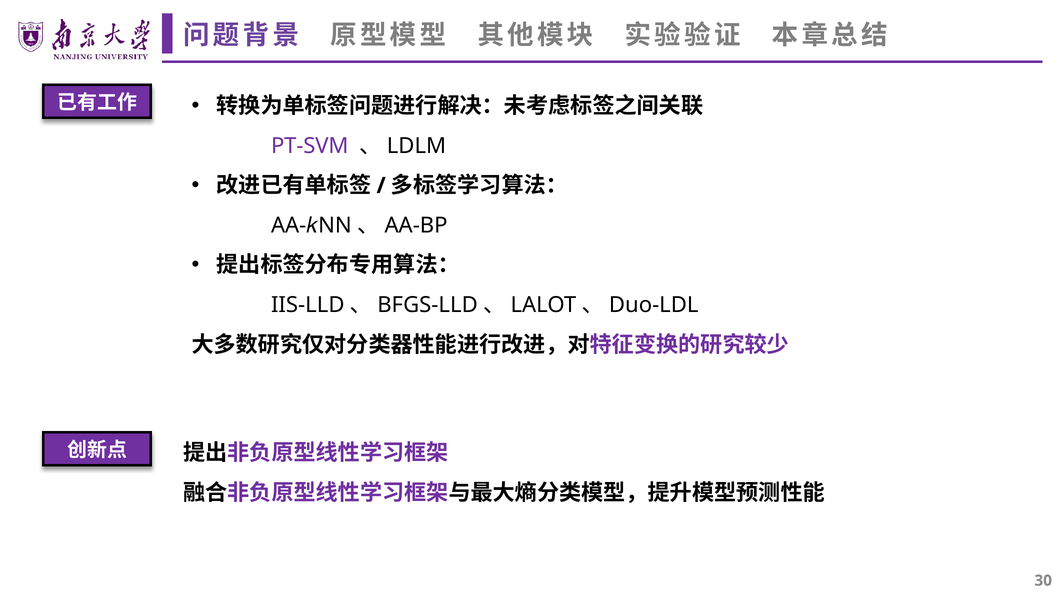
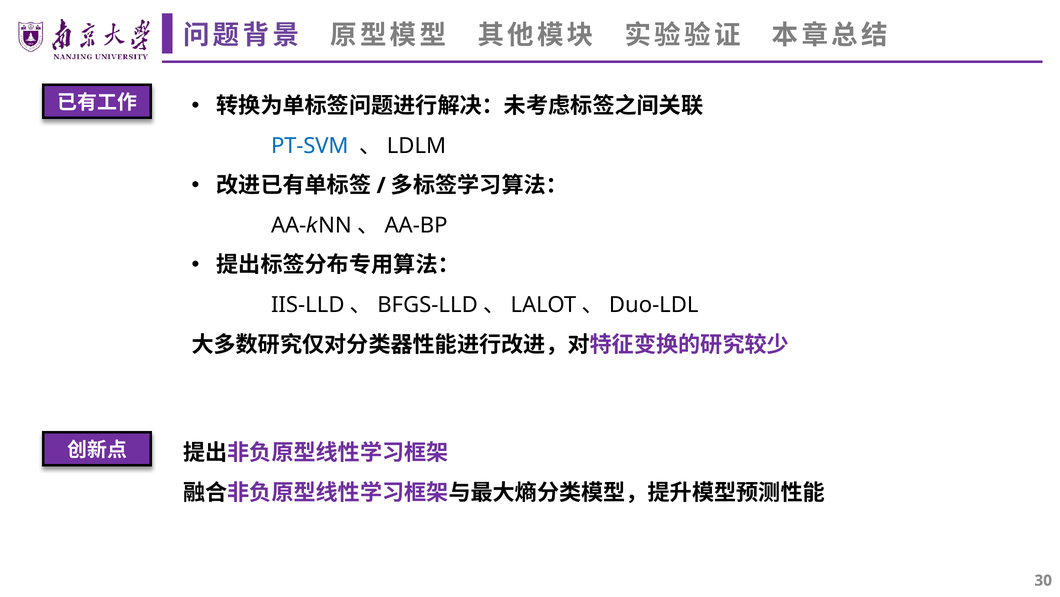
PT-SVM colour: purple -> blue (310, 146)
